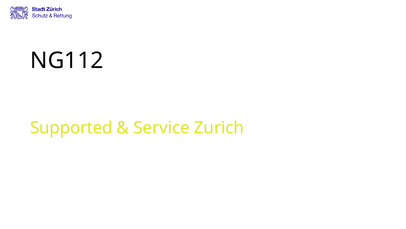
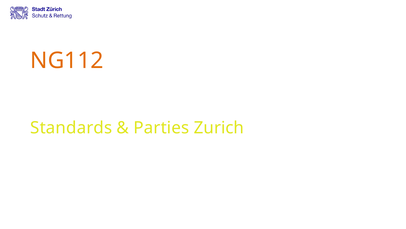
NG112 colour: black -> orange (67, 61)
Supported: Supported -> Standards (71, 128)
Service: Service -> Parties (161, 128)
